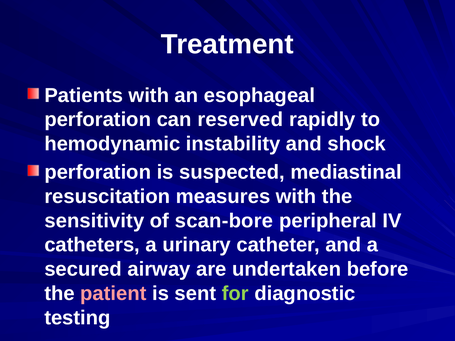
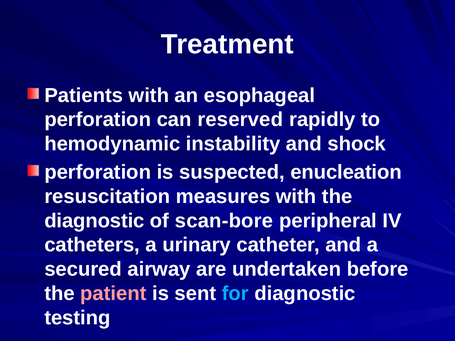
mediastinal: mediastinal -> enucleation (346, 172)
sensitivity: sensitivity -> diagnostic (94, 221)
for colour: light green -> light blue (235, 294)
